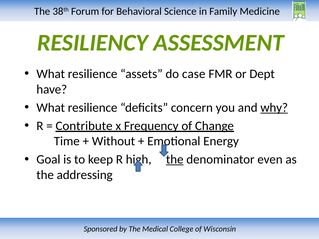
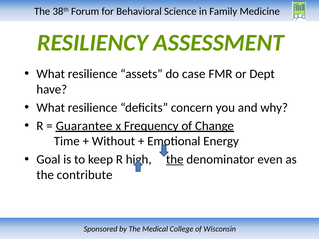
why underline: present -> none (274, 108)
Contribute: Contribute -> Guarantee (84, 126)
addressing: addressing -> contribute (85, 175)
